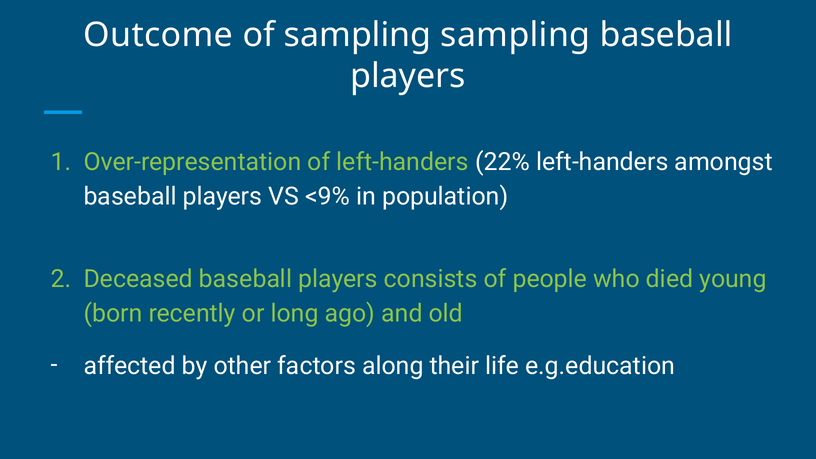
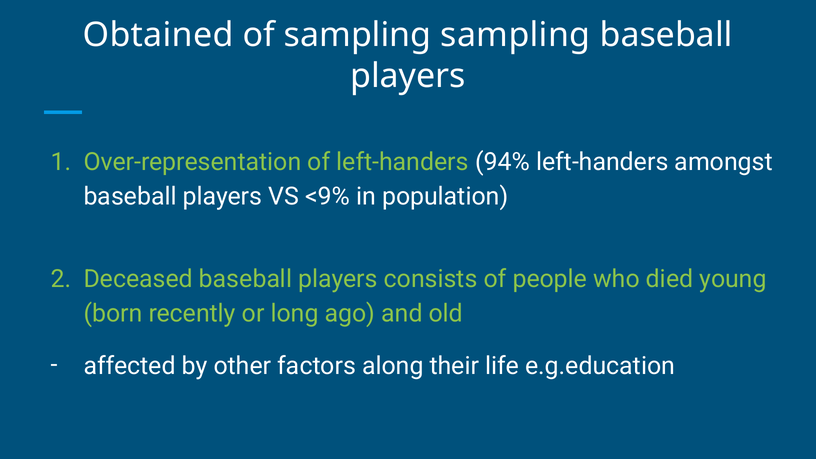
Outcome: Outcome -> Obtained (158, 35)
22%: 22% -> 94% (503, 162)
